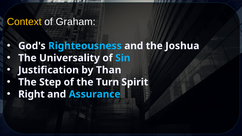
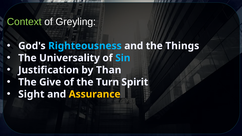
Context colour: yellow -> light green (24, 22)
Graham: Graham -> Greyling (76, 22)
Joshua: Joshua -> Things (182, 46)
Step: Step -> Give (50, 82)
Right: Right -> Sight (31, 94)
Assurance colour: light blue -> yellow (95, 94)
